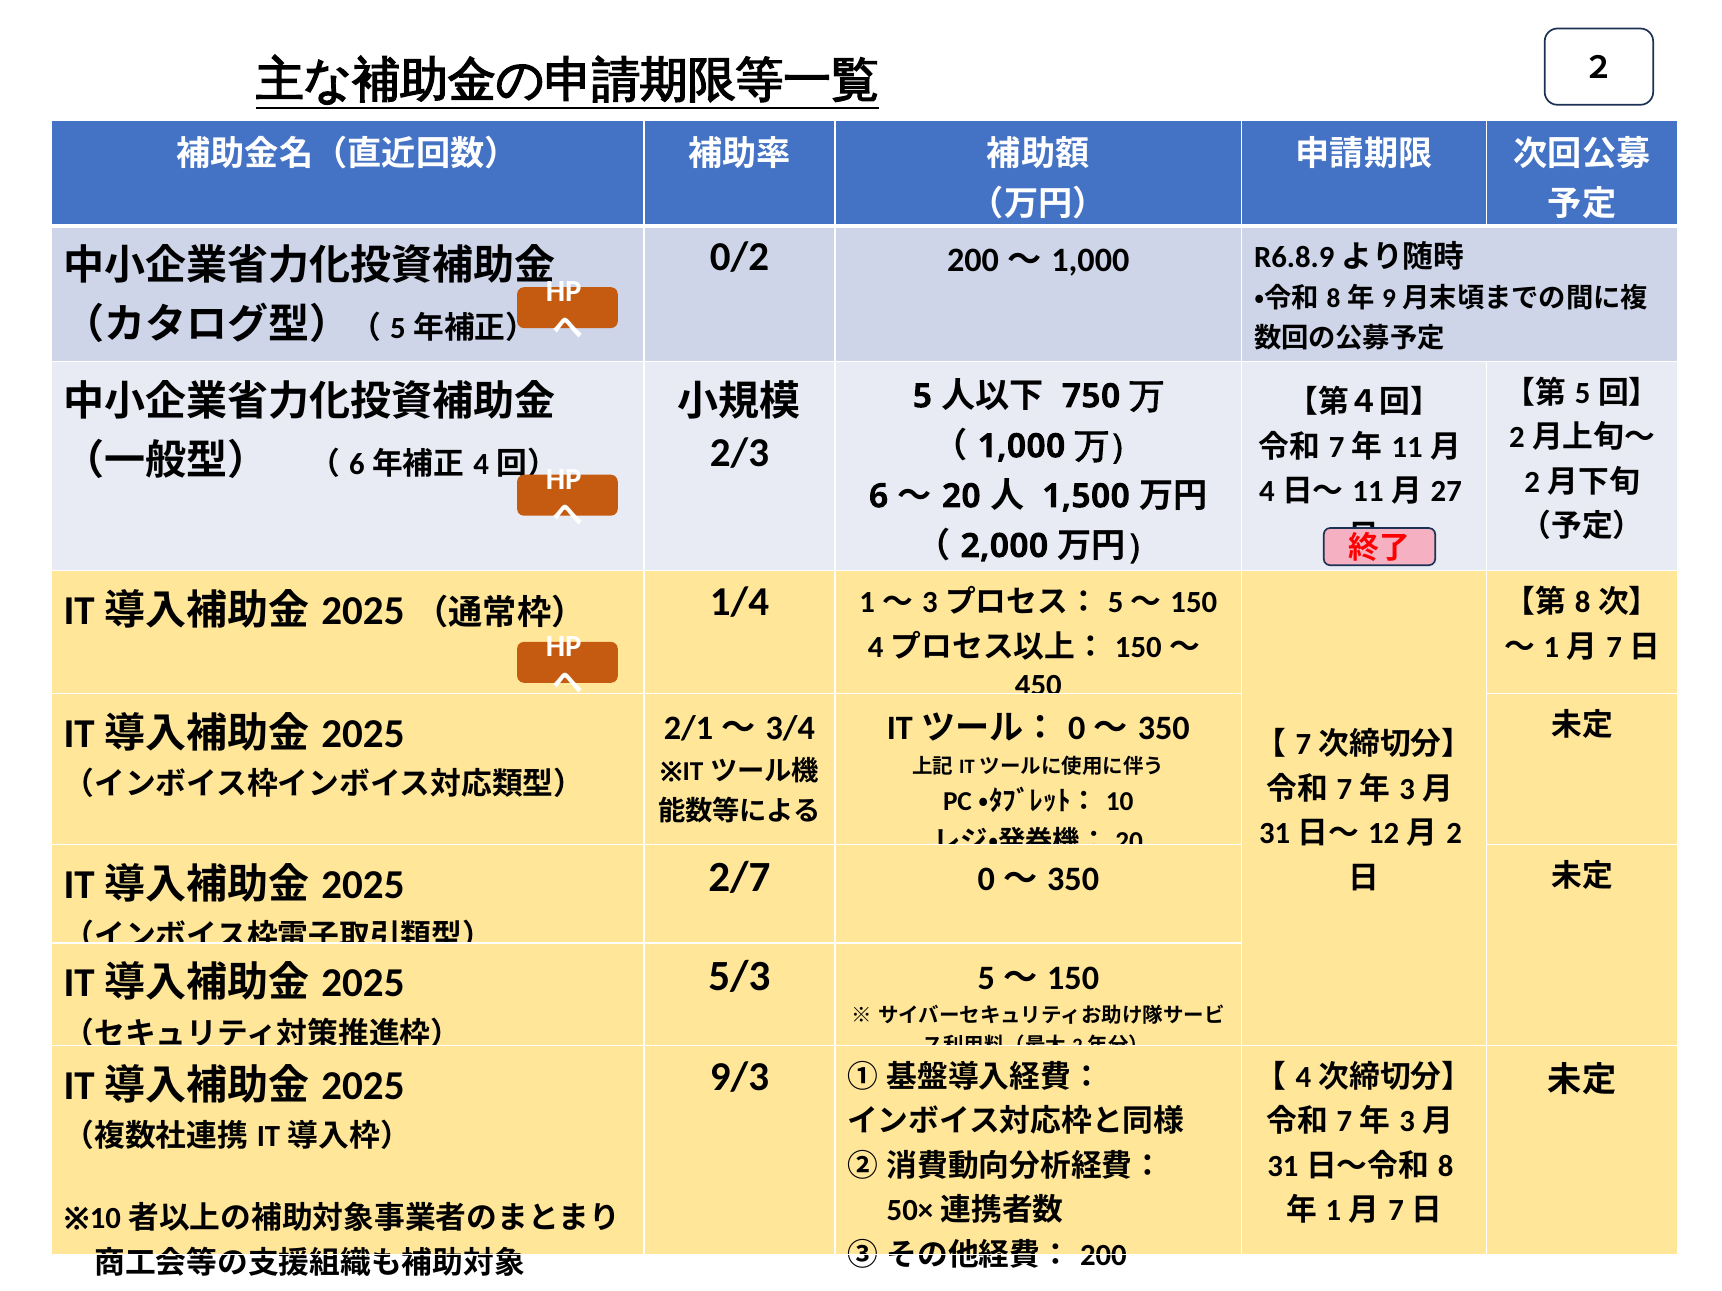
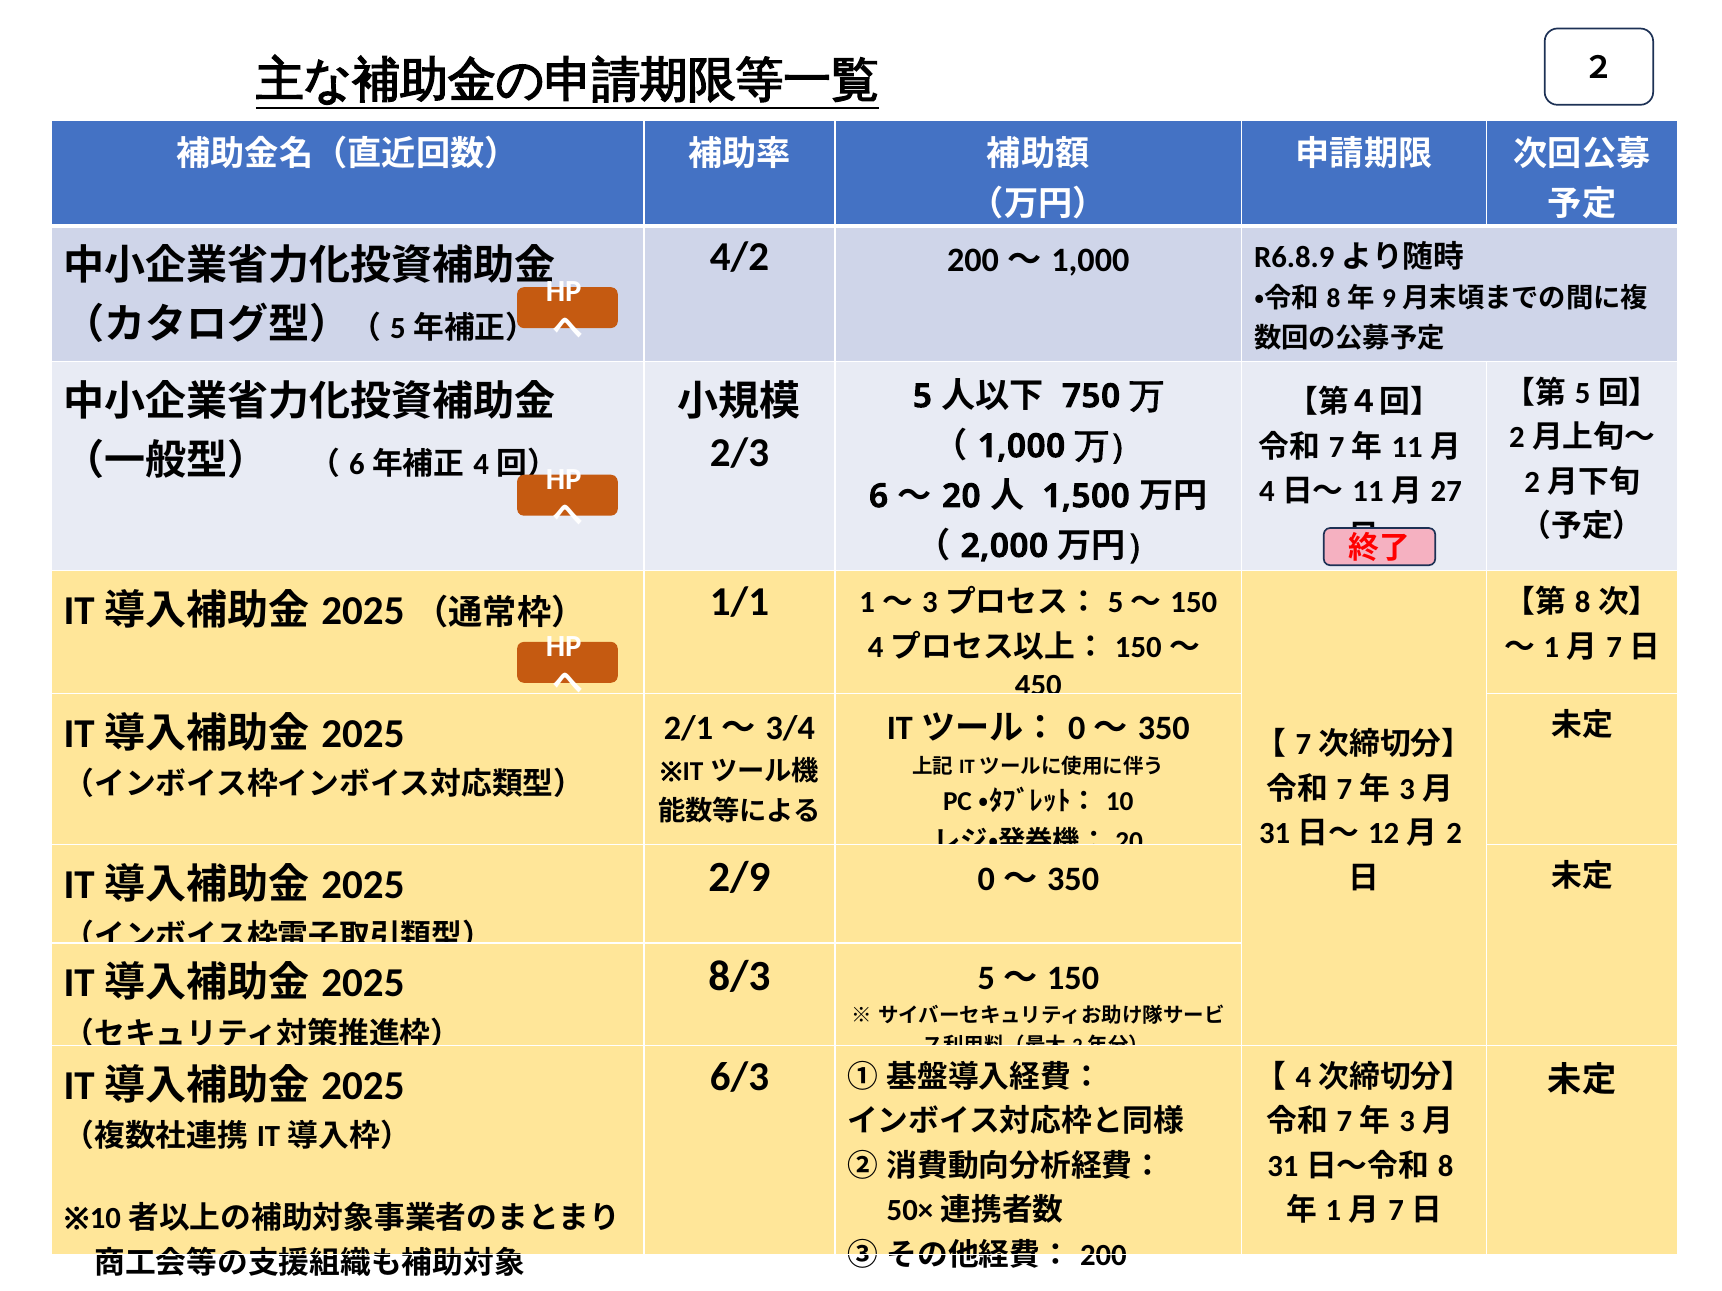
0/2: 0/2 -> 4/2 (739, 257)
1/4: 1/4 -> 1/1 (739, 602)
2/7: 2/7 -> 2/9 (739, 878)
5/3: 5/3 -> 8/3 (739, 976)
9/3: 9/3 -> 6/3 (739, 1078)
